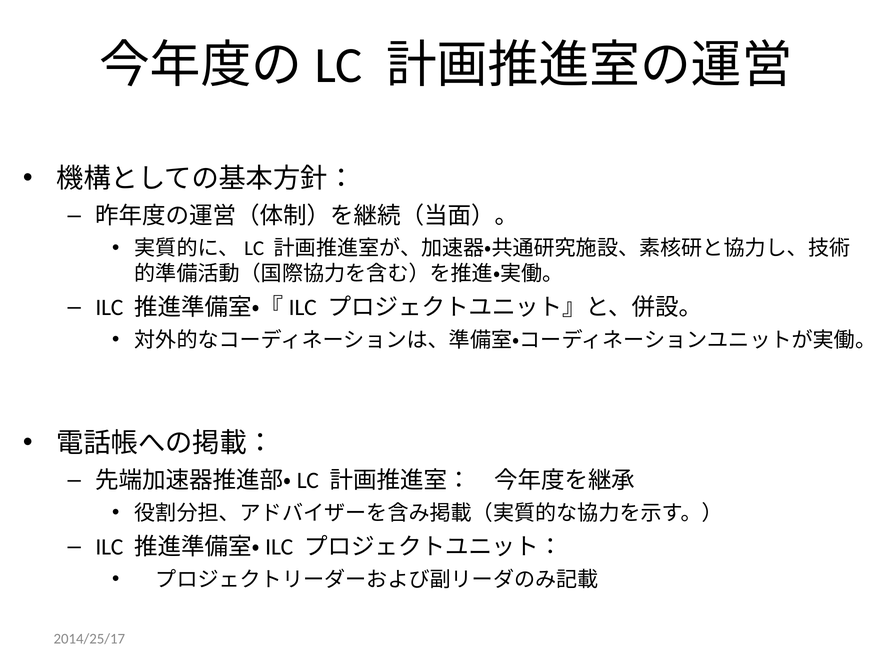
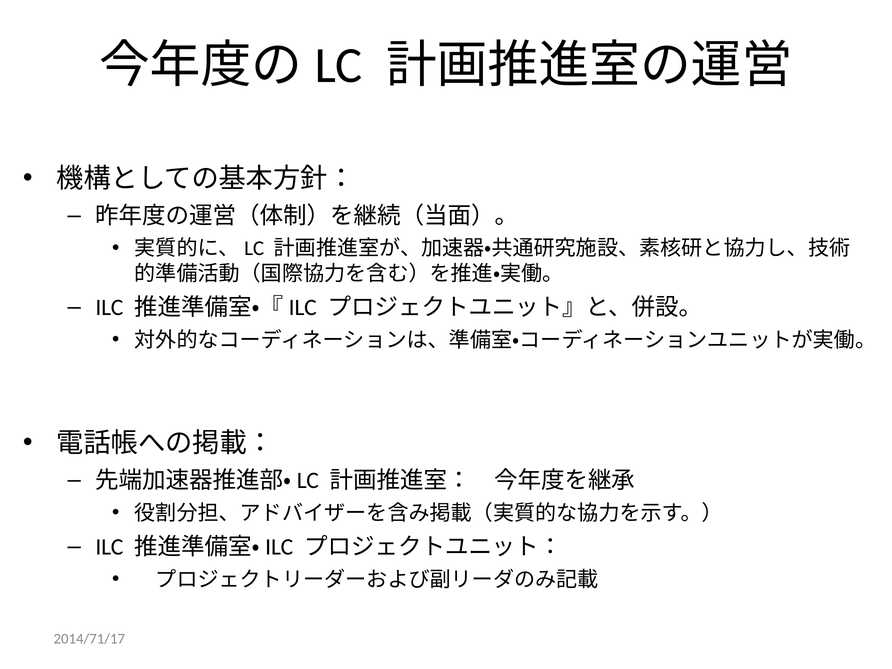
2014/25/17: 2014/25/17 -> 2014/71/17 (89, 639)
